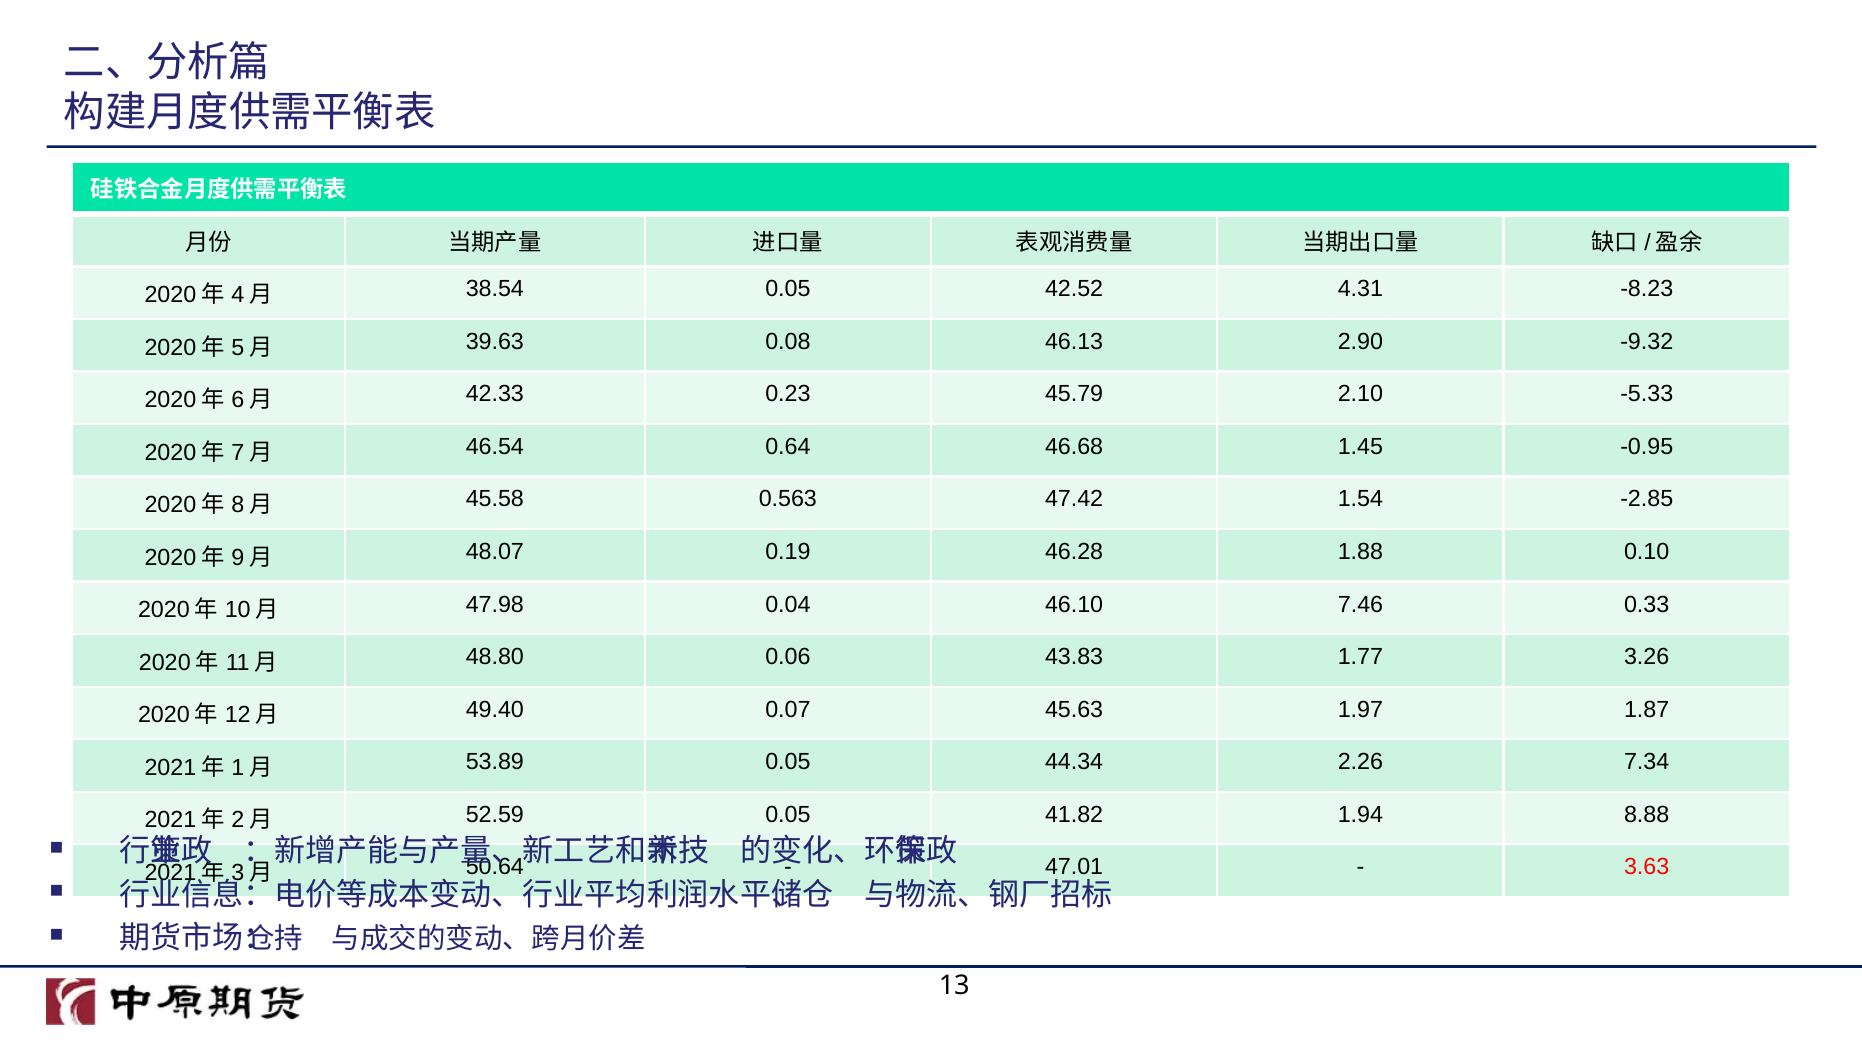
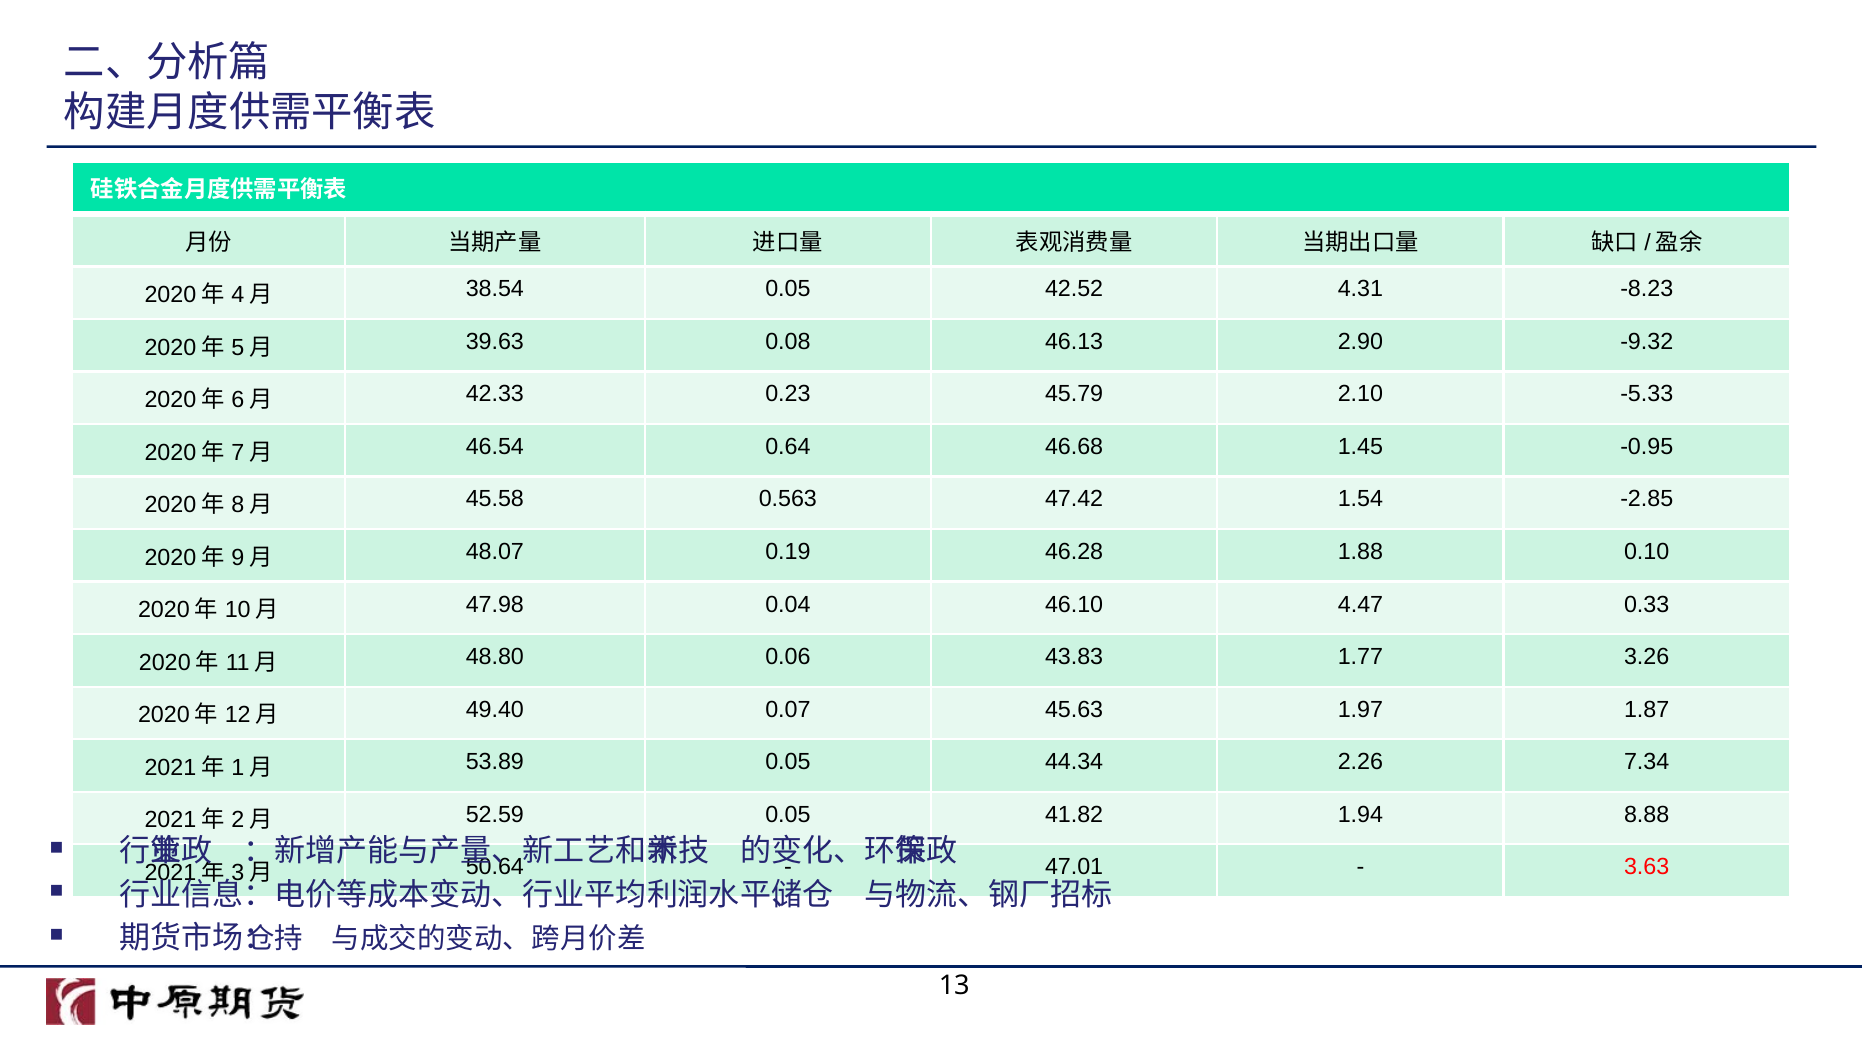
7.46: 7.46 -> 4.47 (1361, 604)
